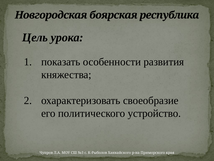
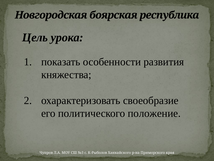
устройство: устройство -> положение (154, 113)
